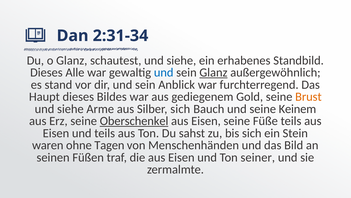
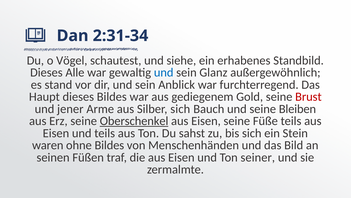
o Glanz: Glanz -> Vögel (72, 60)
Glanz underline: present -> none (213, 72)
Brust colour: orange -> red (308, 97)
siehe: siehe -> jener (70, 109)
Keinem: Keinem -> Bleiben (297, 109)
ohne Tagen: Tagen -> Bildes (109, 145)
